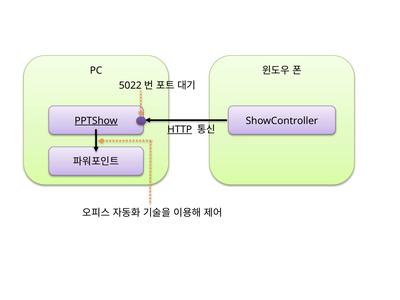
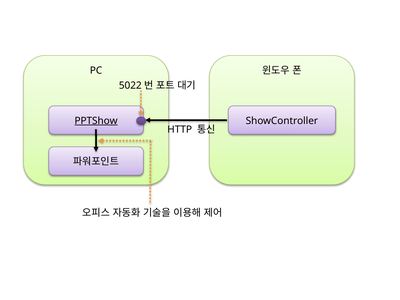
HTTP underline: present -> none (180, 129)
